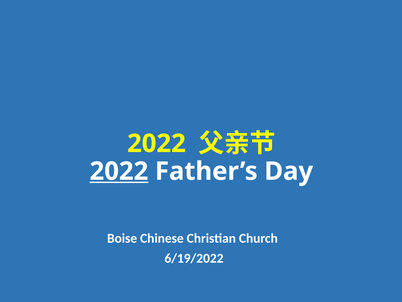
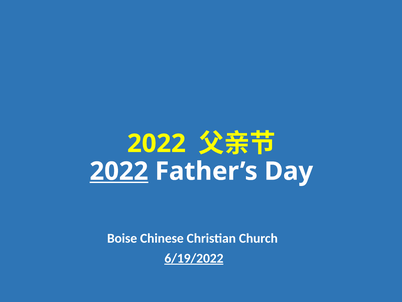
6/19/2022 underline: none -> present (194, 258)
